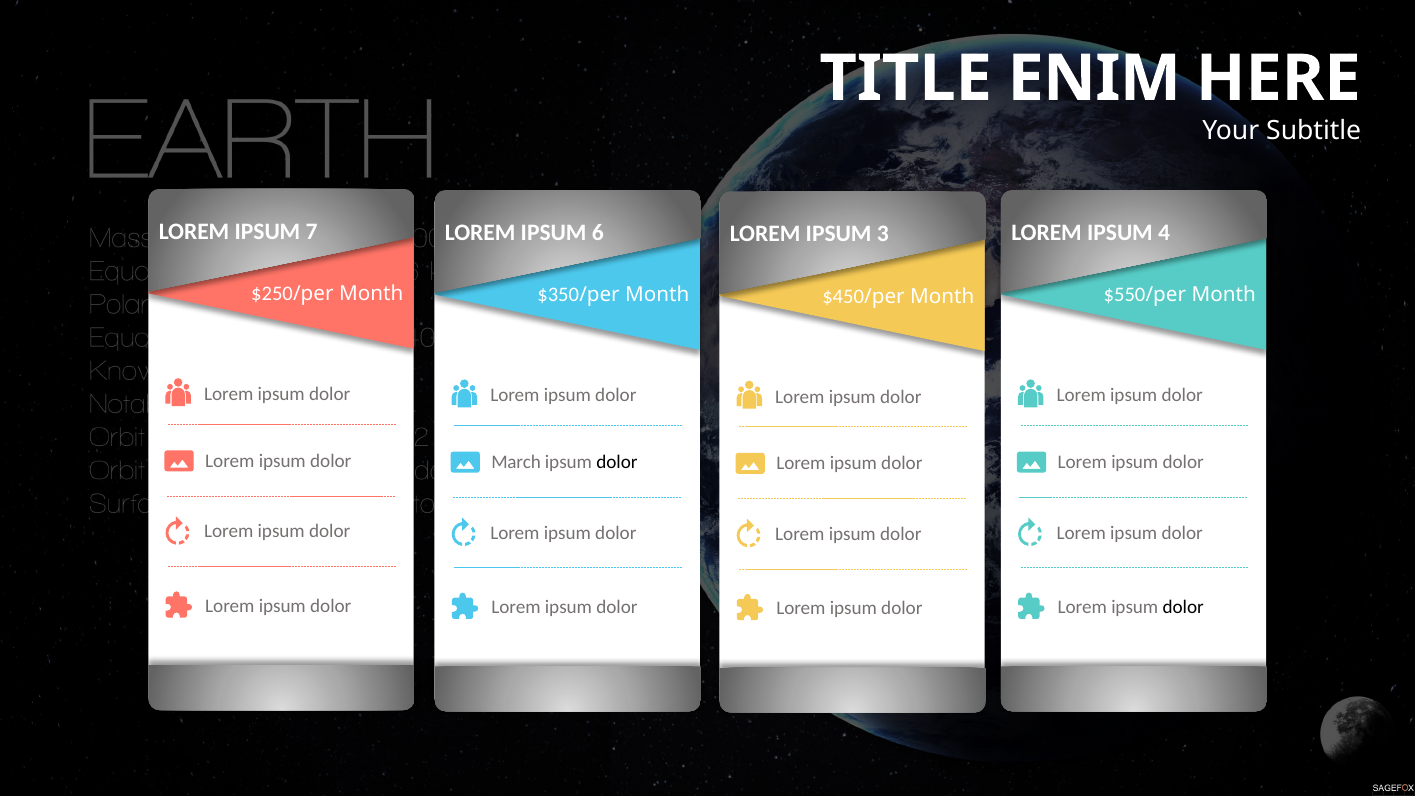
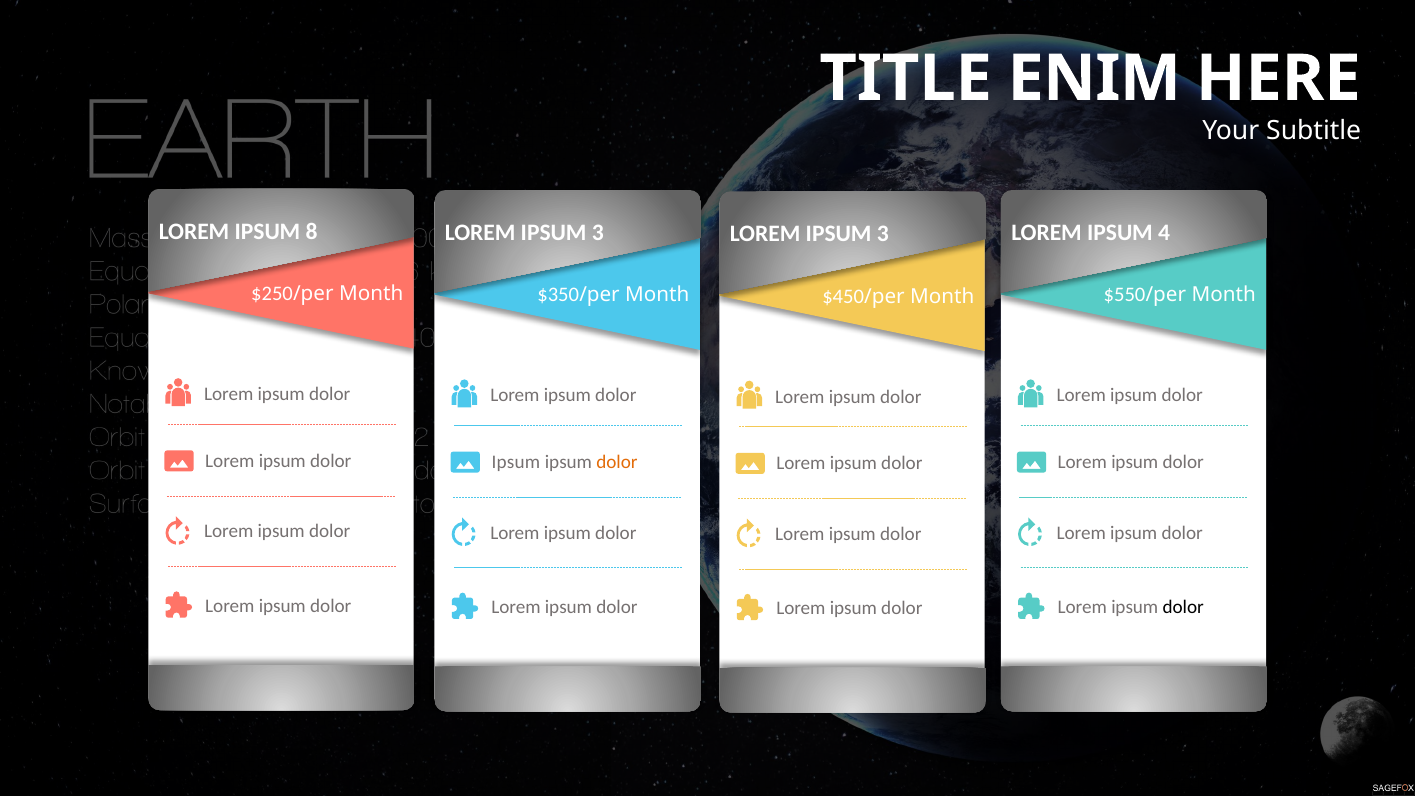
7: 7 -> 8 (312, 231)
6: 6 -> 3 (598, 233)
March: March -> Ipsum (516, 462)
dolor colour: black -> orange (617, 462)
